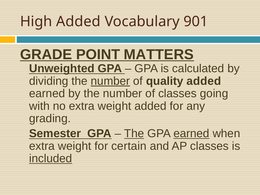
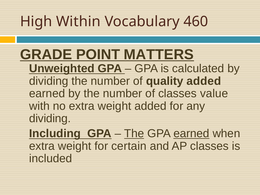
High Added: Added -> Within (78, 22)
901: 901 -> 460 (196, 22)
number underline: present -> none (110, 81)
going: going -> value (214, 94)
grading: grading -> dividing (50, 119)
Semester: Semester -> Including (55, 134)
included underline: present -> none (51, 159)
